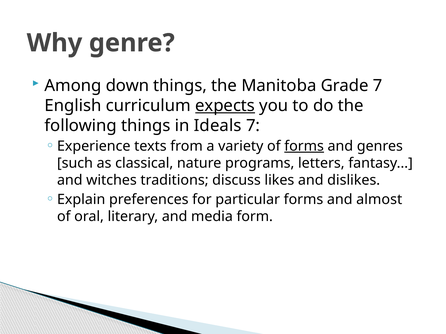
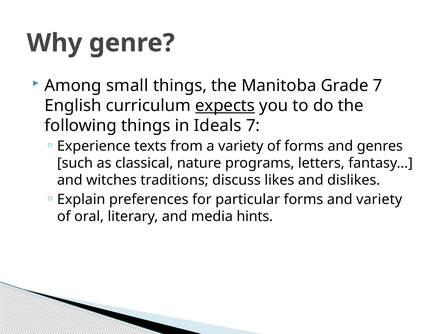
down: down -> small (127, 86)
forms underline: present -> none (304, 146)
and almost: almost -> variety (379, 200)
form: form -> hints (255, 217)
